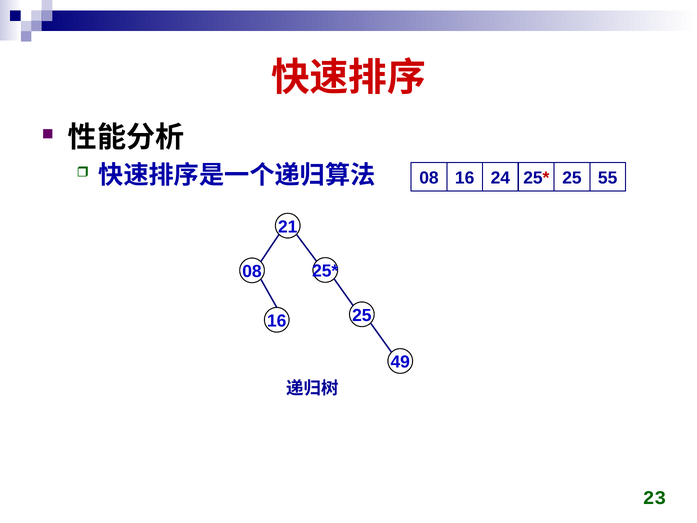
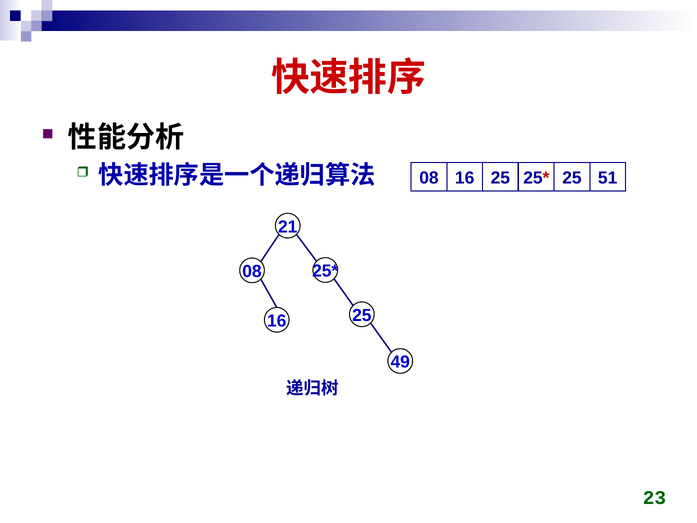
16 24: 24 -> 25 (500, 178)
55: 55 -> 51 (608, 178)
